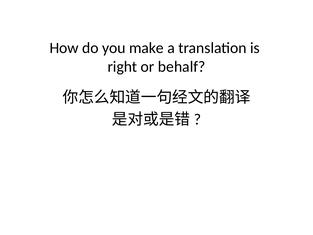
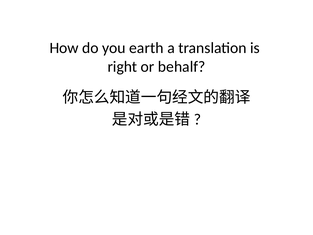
make: make -> earth (146, 48)
